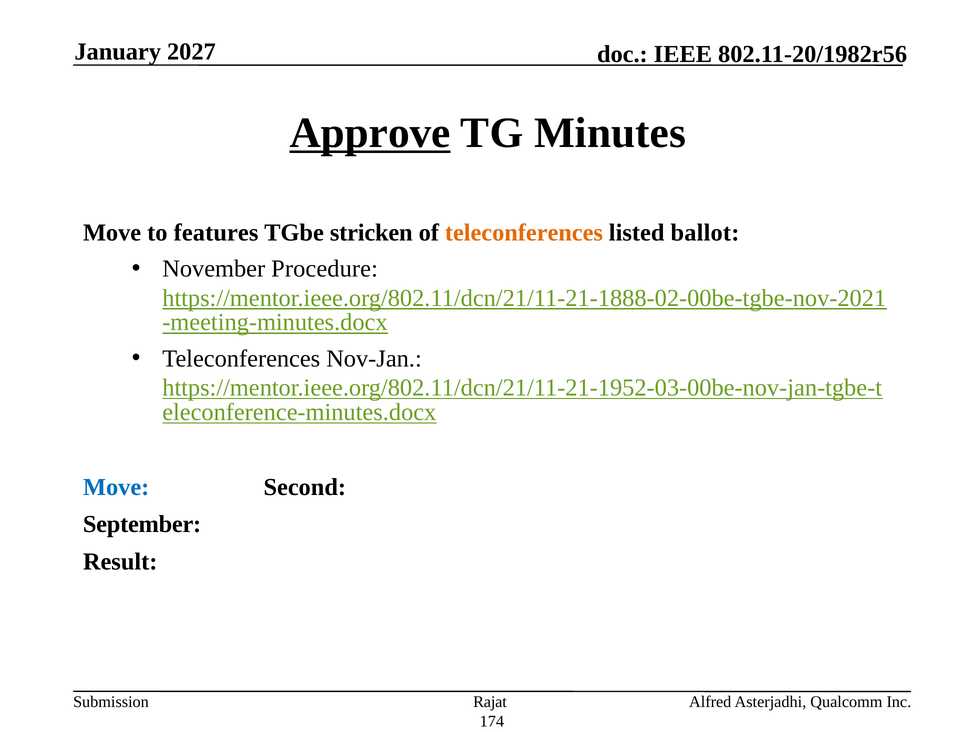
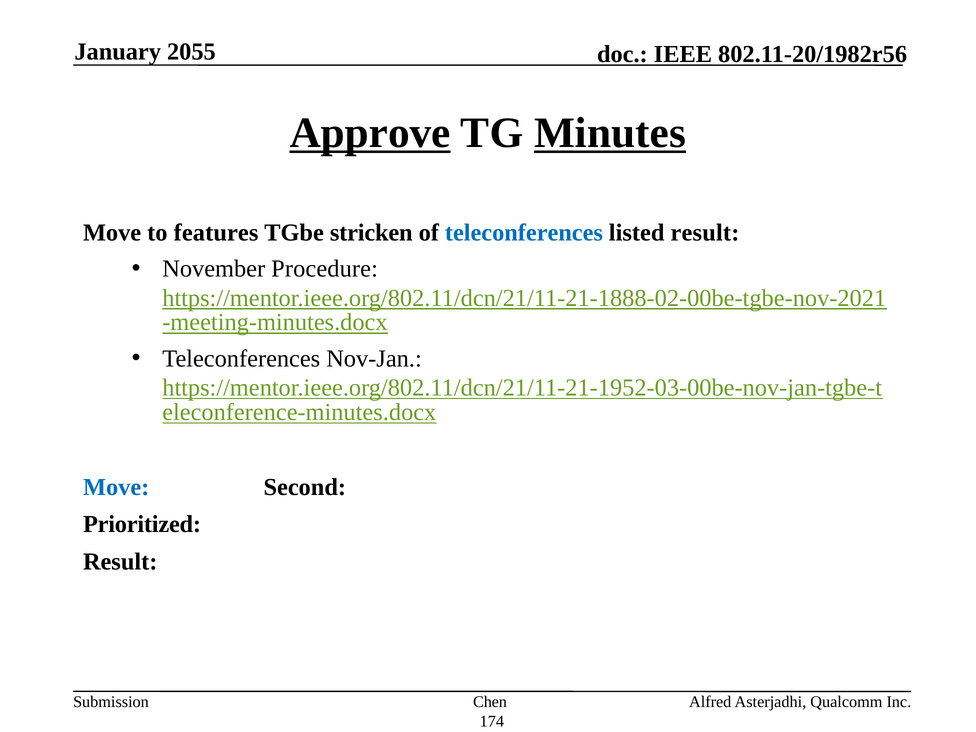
2027: 2027 -> 2055 (191, 52)
Minutes underline: none -> present (610, 133)
teleconferences colour: orange -> blue (524, 233)
listed ballot: ballot -> result (705, 233)
September: September -> Prioritized (142, 524)
Rajat: Rajat -> Chen (490, 702)
